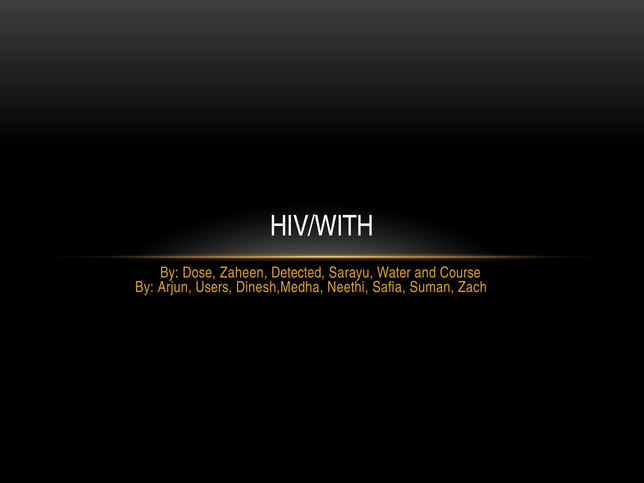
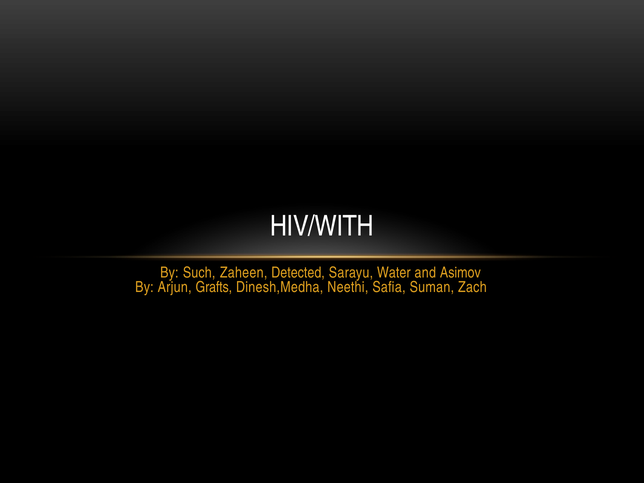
Dose: Dose -> Such (199, 273)
Course: Course -> Asimov (460, 273)
Users: Users -> Grafts (214, 287)
